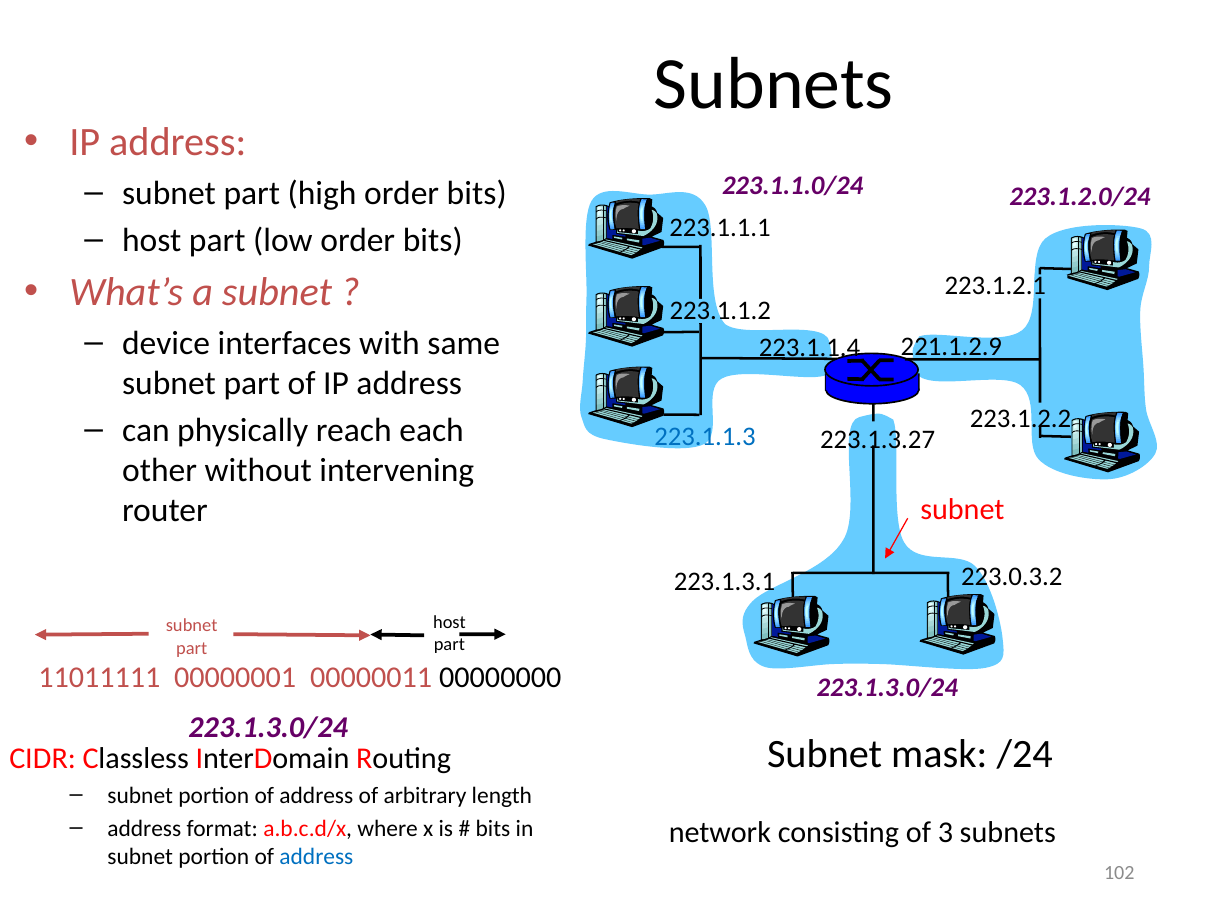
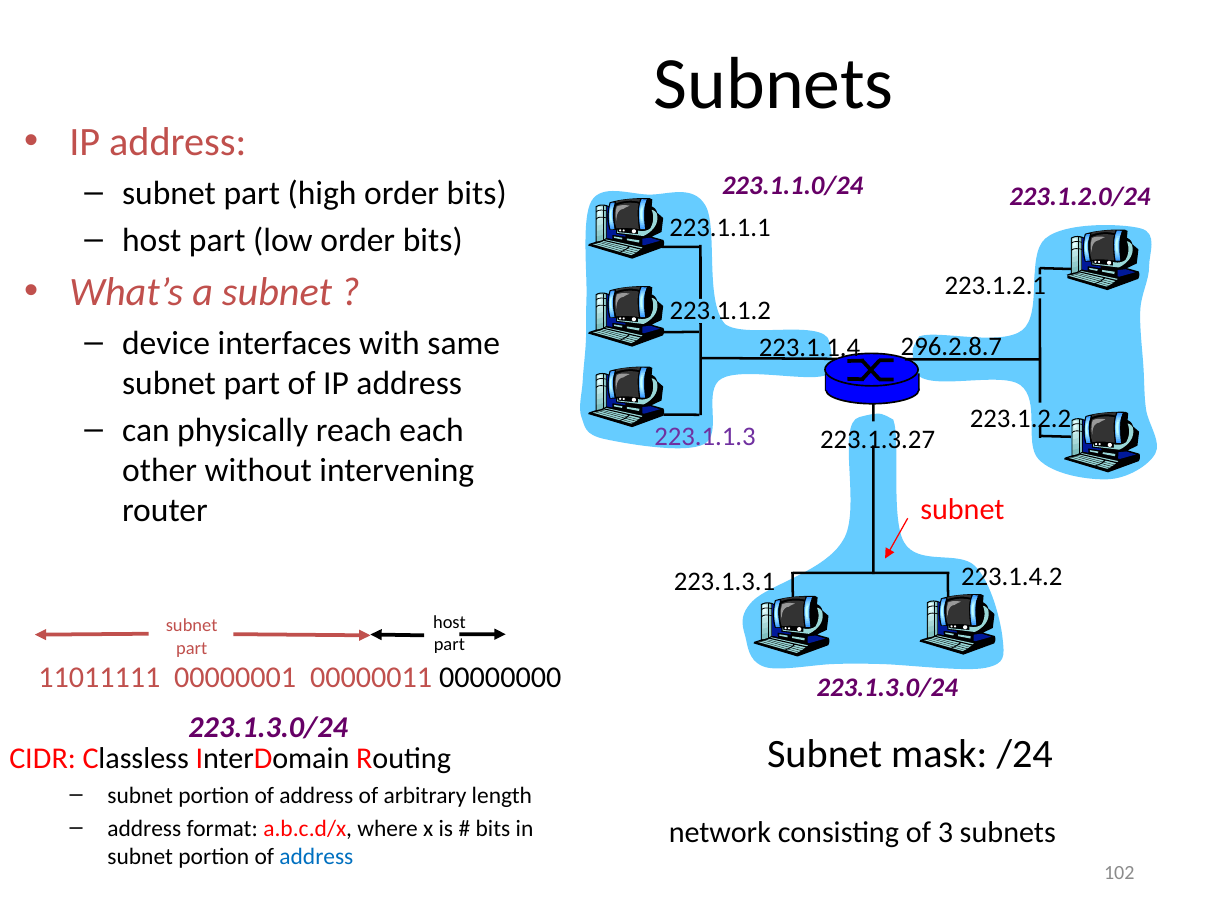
221.1.2.9: 221.1.2.9 -> 296.2.8.7 (951, 347)
223.1.1.3 colour: blue -> purple (705, 437)
223.0.3.2: 223.0.3.2 -> 223.1.4.2 (1012, 577)
